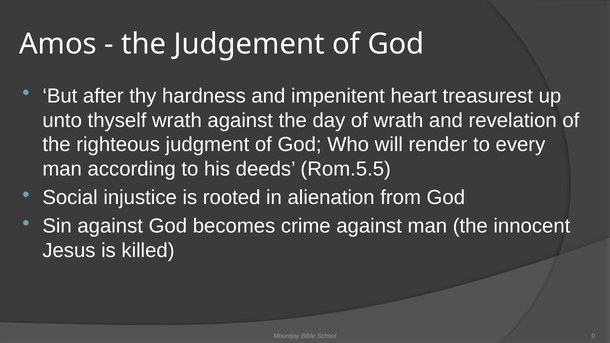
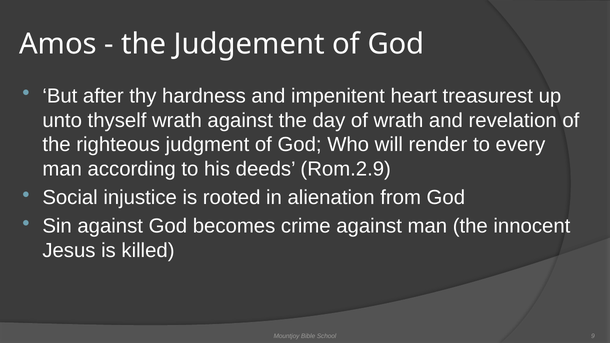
Rom.5.5: Rom.5.5 -> Rom.2.9 (346, 169)
